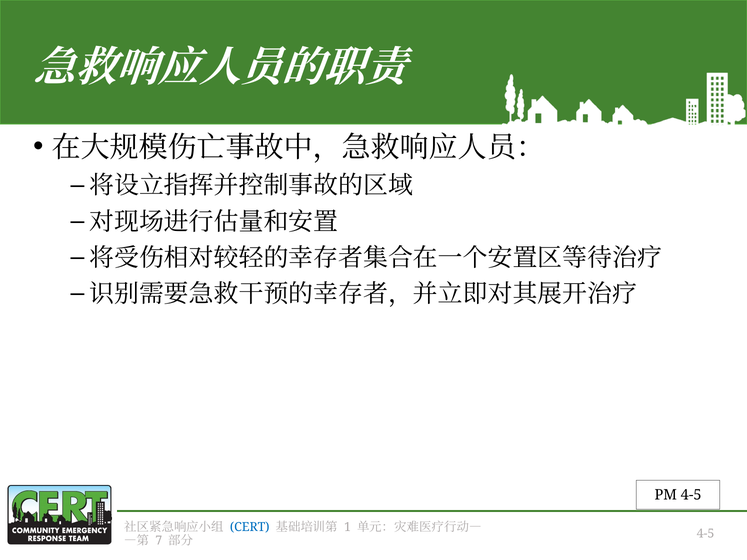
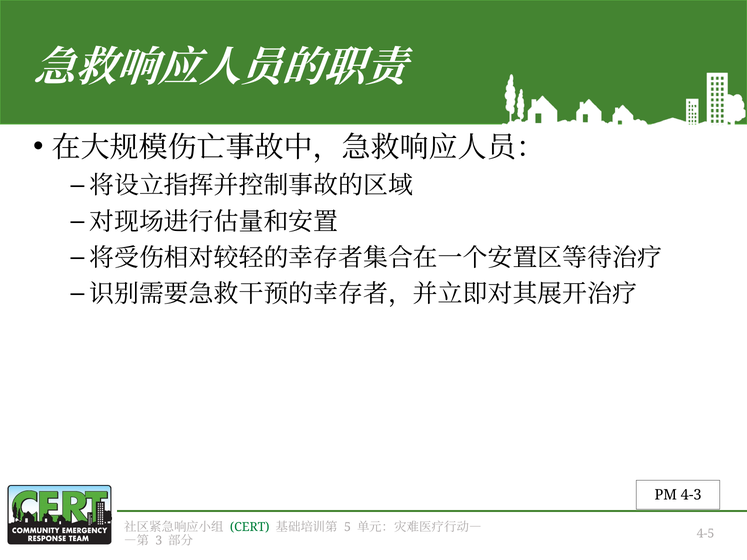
PM 4-5: 4-5 -> 4-3 (691, 495)
CERT colour: blue -> green (250, 527)
1: 1 -> 5 (347, 527)
7: 7 -> 3 (159, 541)
